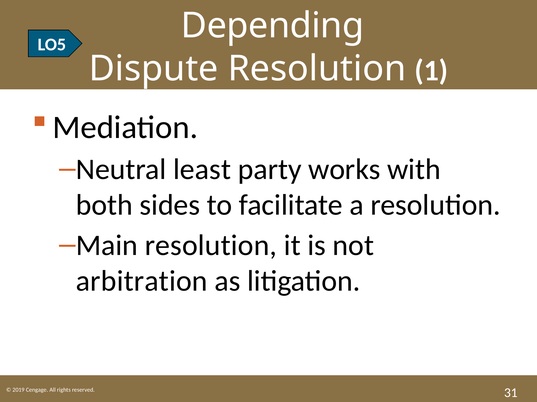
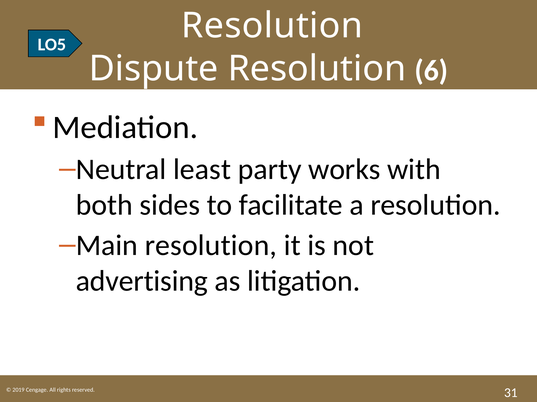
LO5 Depending: Depending -> Resolution (272, 26)
1: 1 -> 6 (431, 71)
arbitration: arbitration -> advertising (142, 281)
